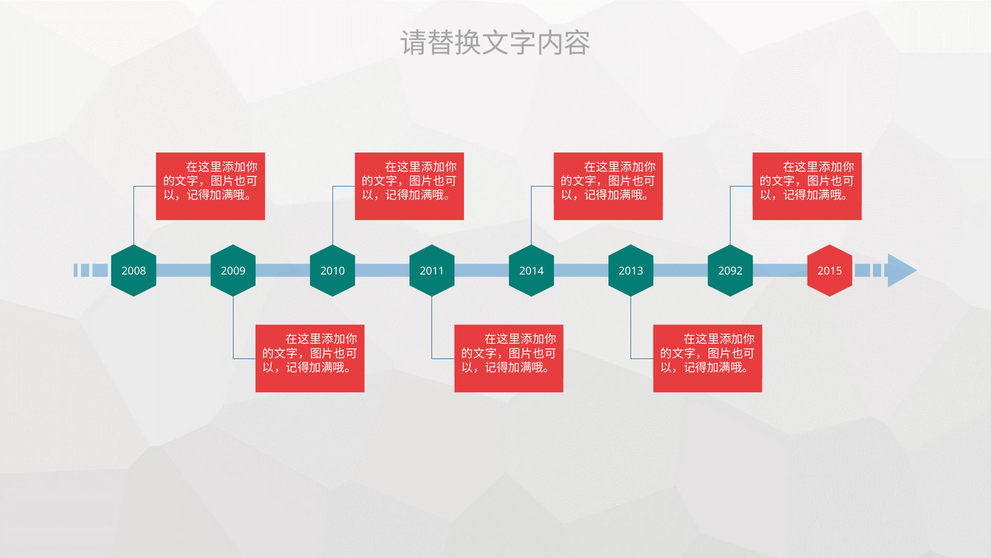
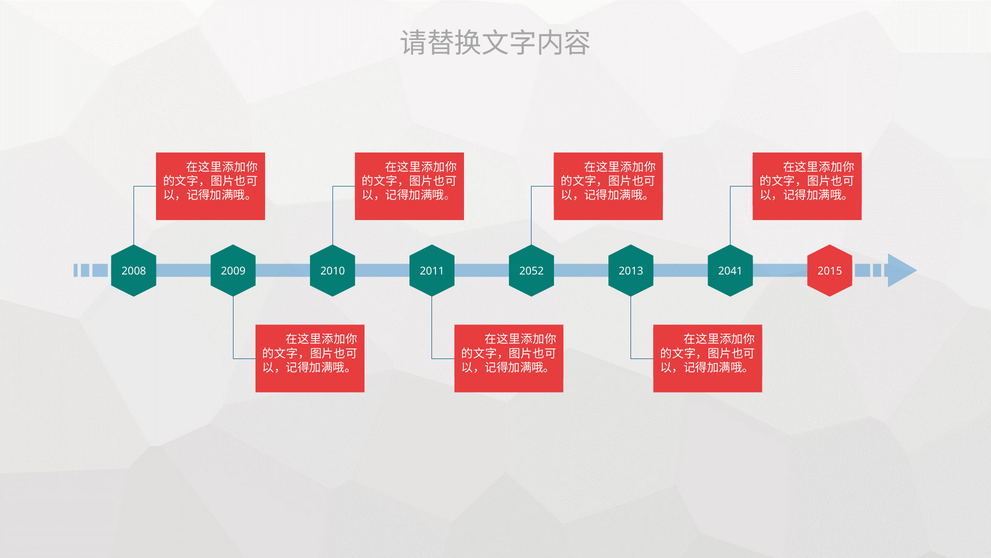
2014: 2014 -> 2052 (532, 271)
2092: 2092 -> 2041 (730, 271)
